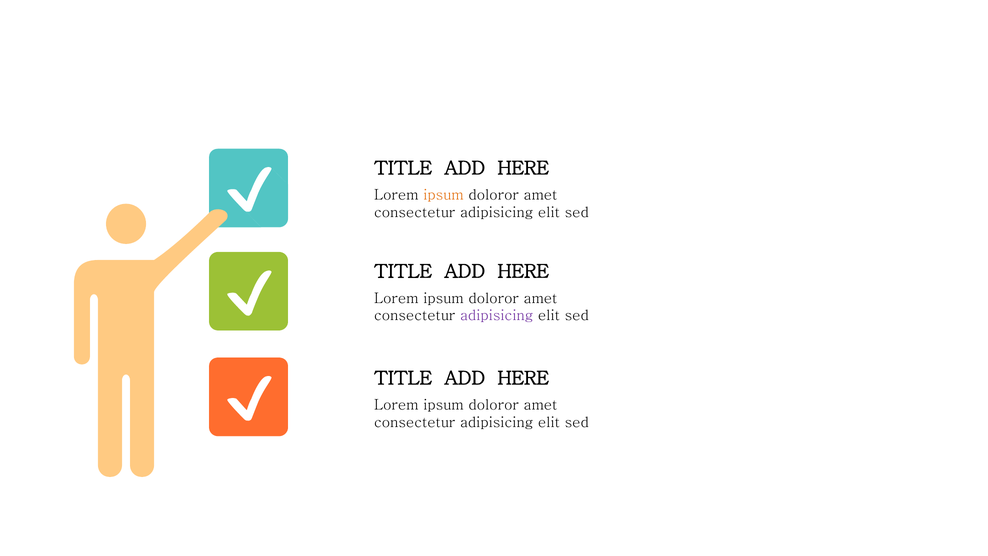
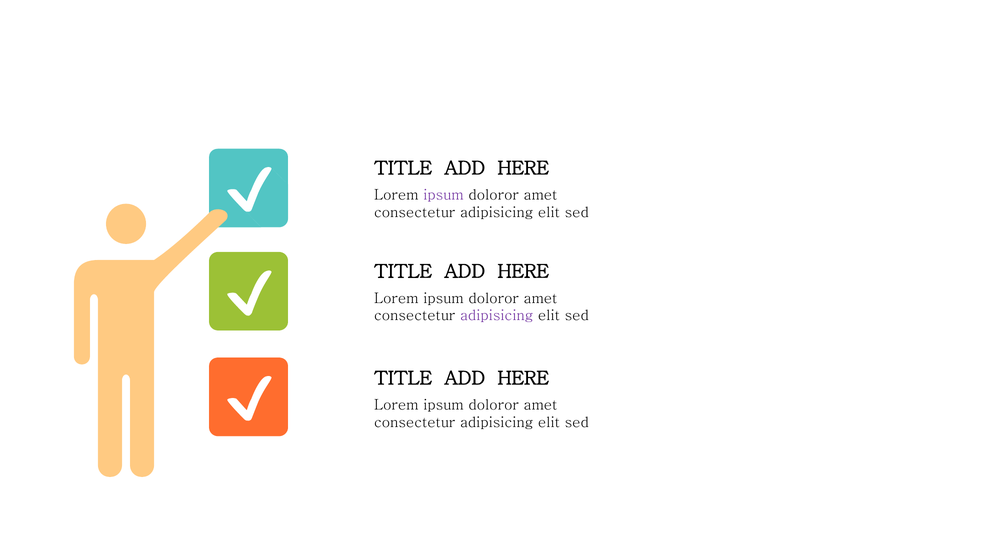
ipsum colour: orange -> purple (443, 195)
